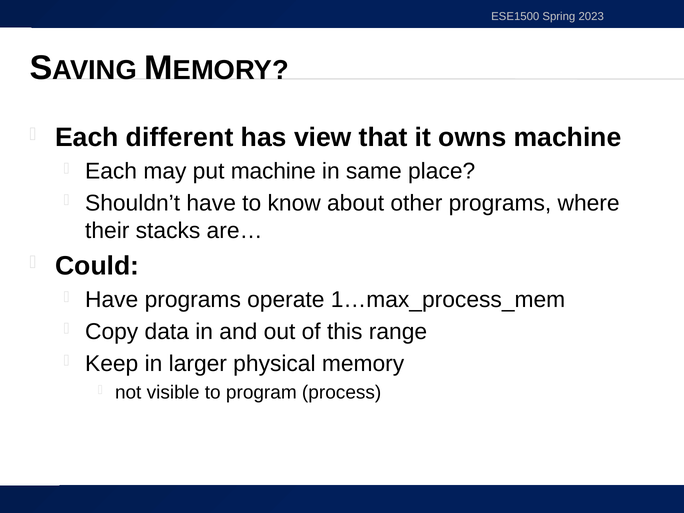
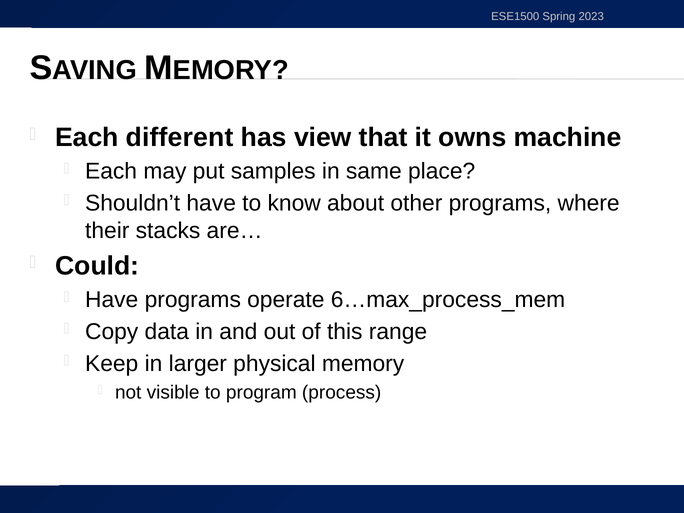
put machine: machine -> samples (273, 171)
1…max_process_mem: 1…max_process_mem -> 6…max_process_mem (448, 300)
